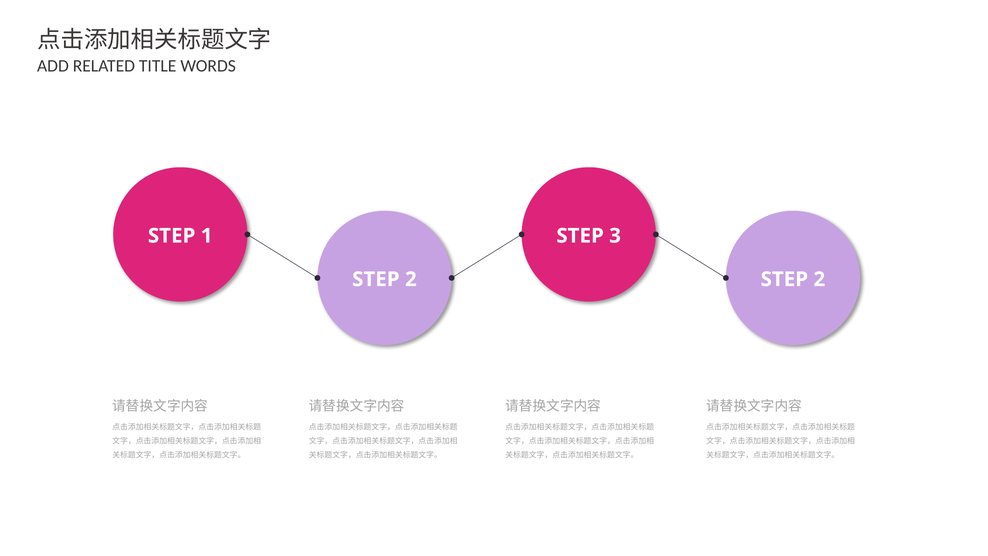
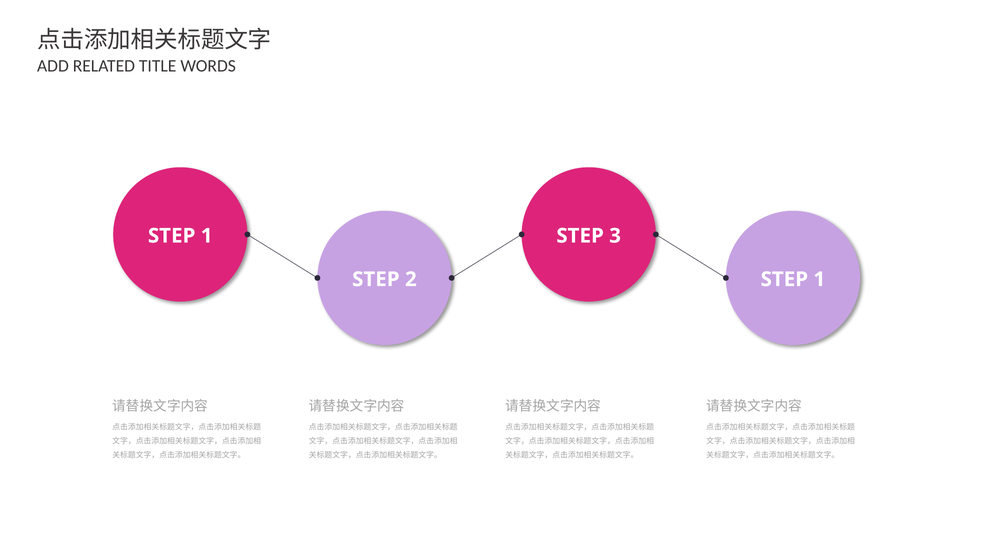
2: 2 -> 1 (819, 279)
